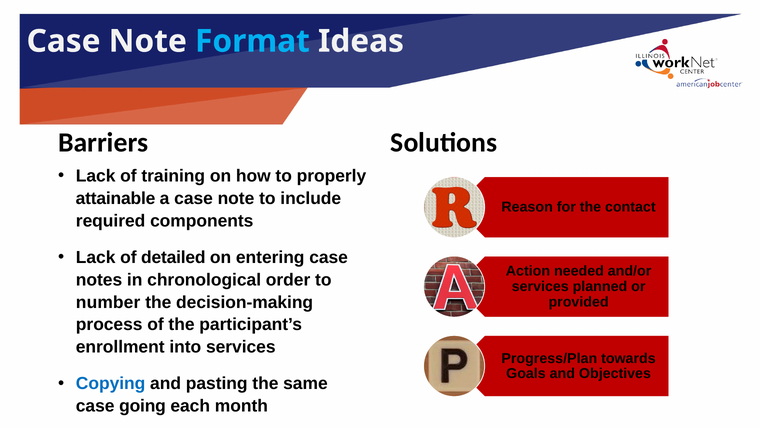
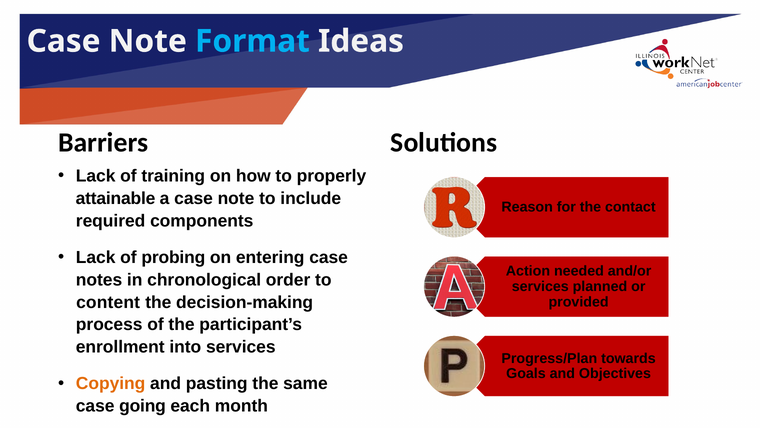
detailed: detailed -> probing (173, 257)
number: number -> content (108, 302)
Copying colour: blue -> orange (111, 383)
